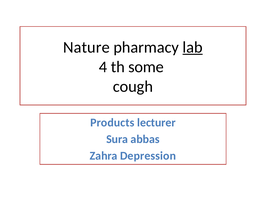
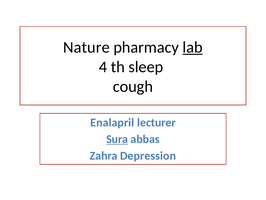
some: some -> sleep (146, 67)
Products: Products -> Enalapril (112, 122)
Sura underline: none -> present (117, 139)
